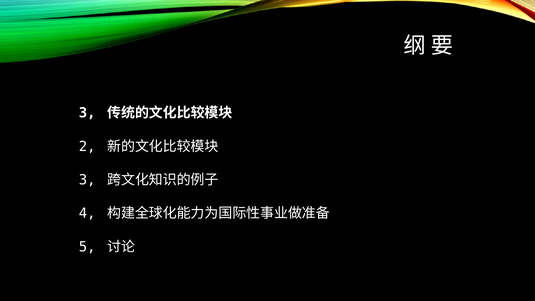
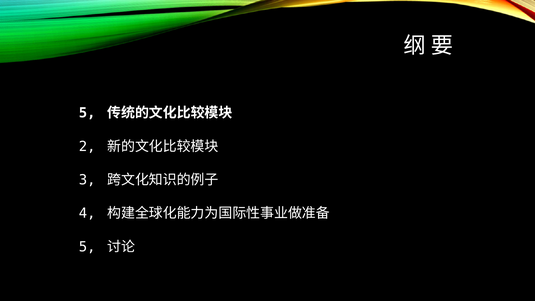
3: 3 -> 5 (87, 113)
